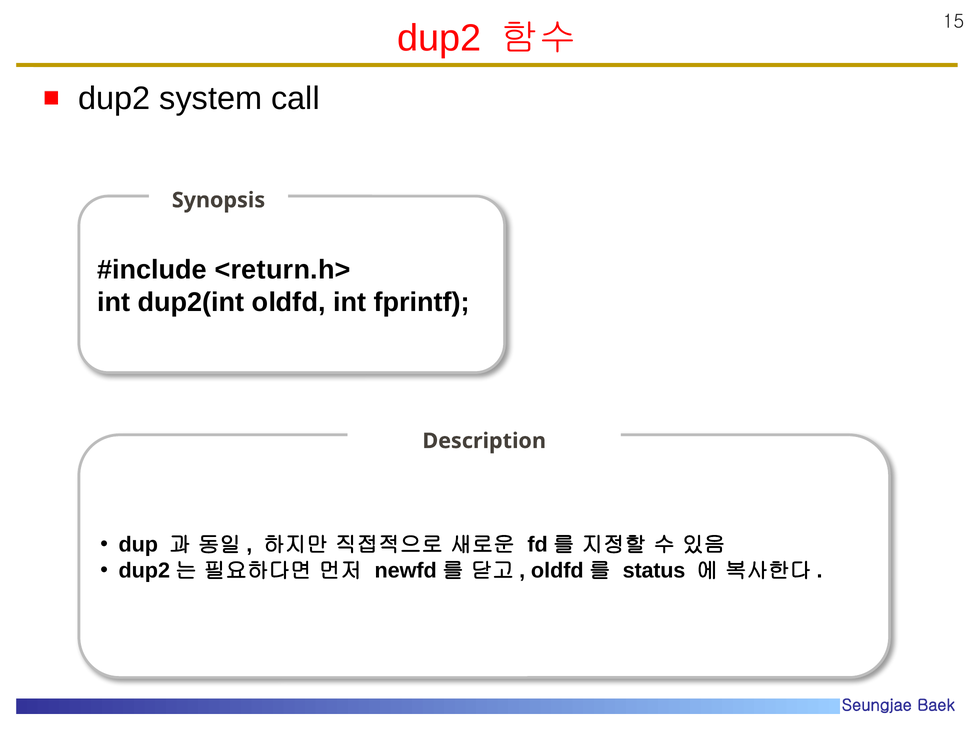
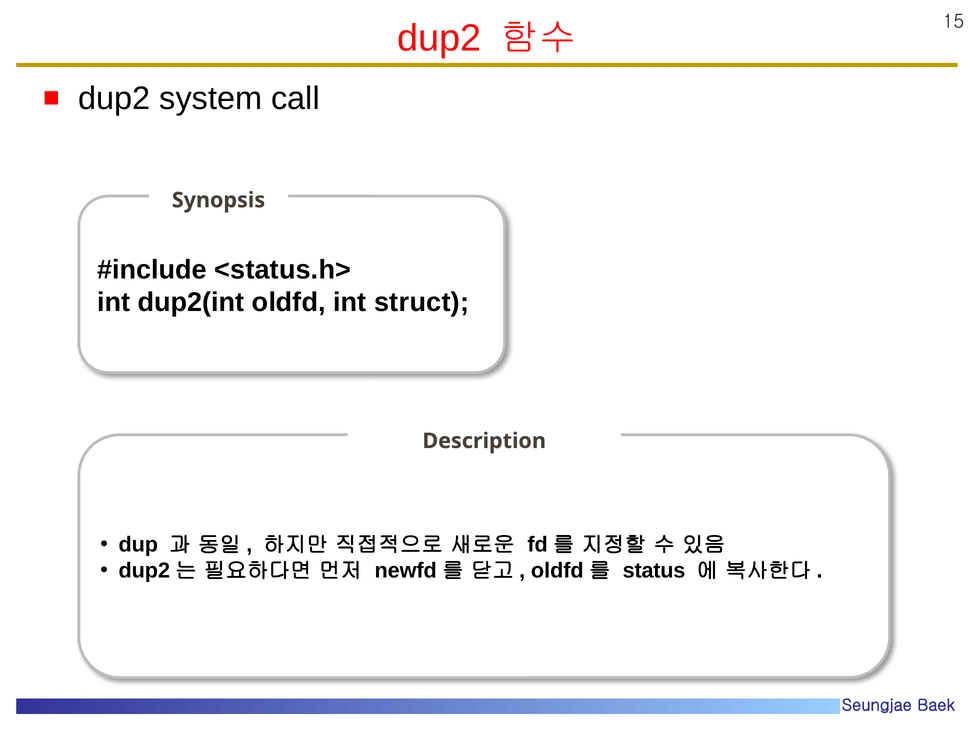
<return.h>: <return.h> -> <status.h> (283, 270)
fprintf: fprintf -> struct (422, 302)
